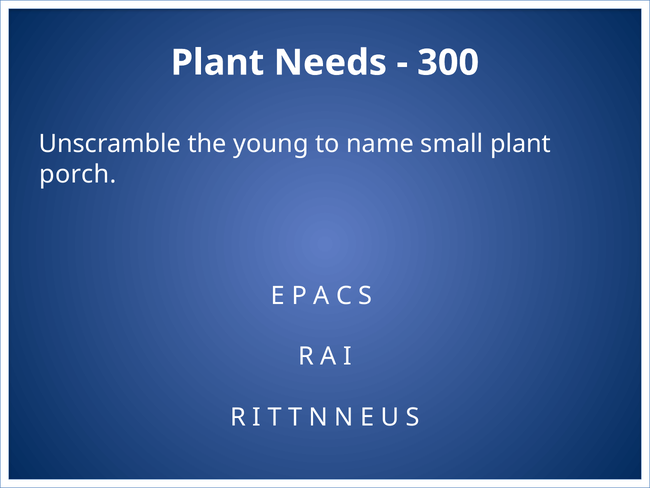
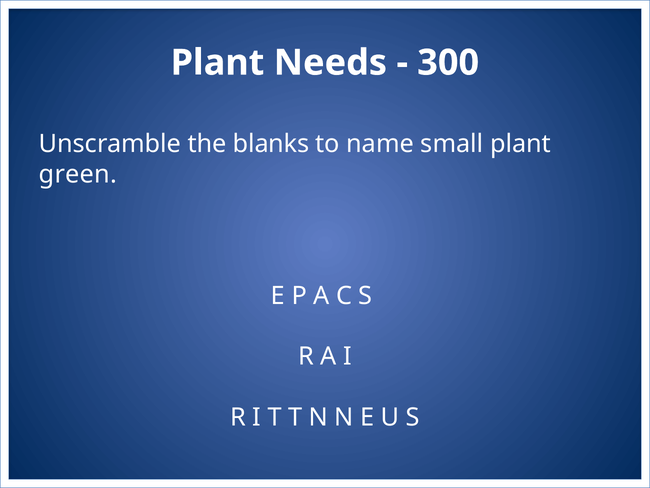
young: young -> blanks (271, 144)
porch: porch -> green (78, 174)
